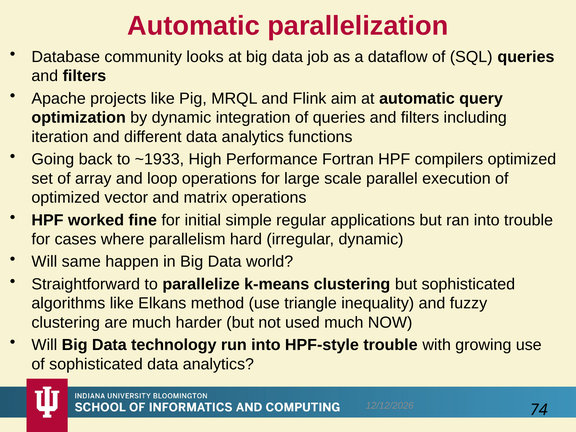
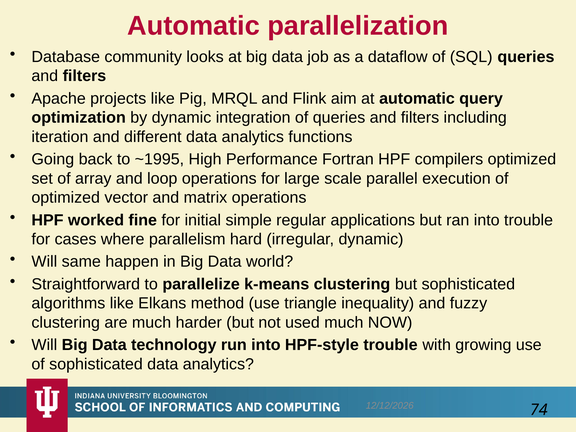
~1933: ~1933 -> ~1995 (159, 159)
